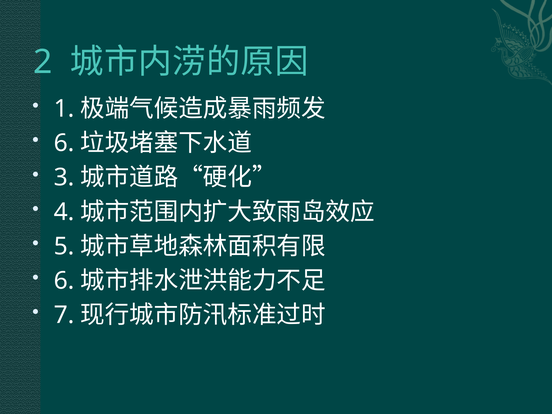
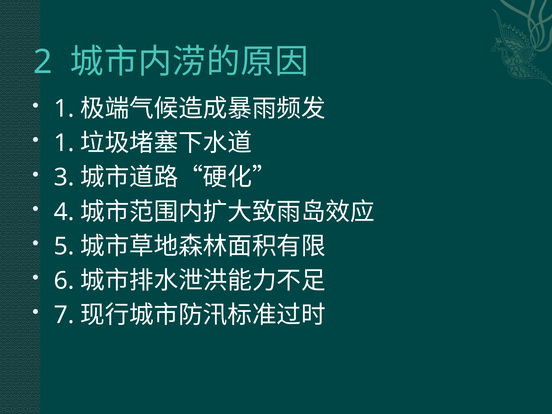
6: 6 -> 1 (64, 143)
